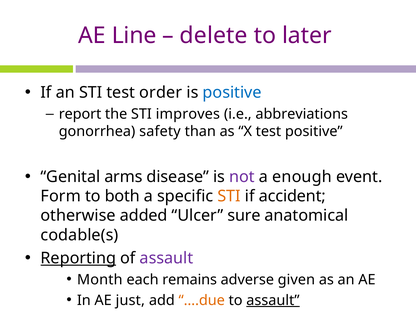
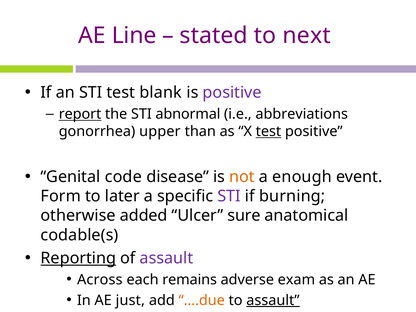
delete: delete -> stated (214, 36)
later: later -> next (307, 36)
order: order -> blank (161, 93)
positive colour: blue -> purple (232, 93)
report underline: none -> present (80, 114)
improves: improves -> abnormal (188, 114)
safety: safety -> upper (160, 131)
test underline: none -> present (268, 131)
arms: arms -> code (123, 177)
not colour: purple -> orange (242, 177)
both: both -> later (122, 196)
STI colour: orange -> purple (229, 196)
accident: accident -> burning (292, 196)
Month: Month -> Across (100, 280)
given: given -> exam (296, 280)
